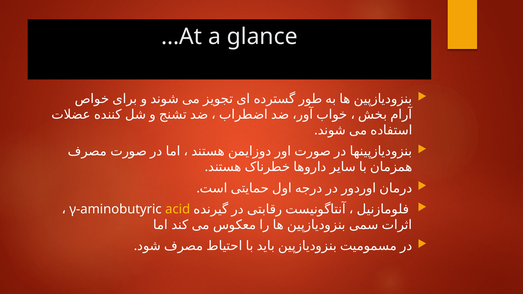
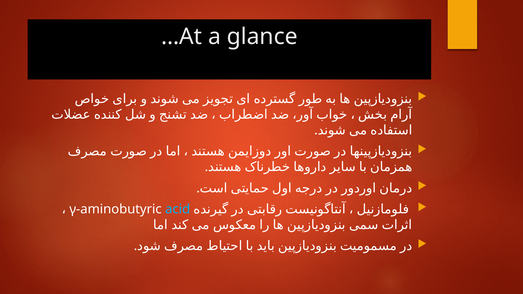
acid colour: yellow -> light blue (178, 209)
